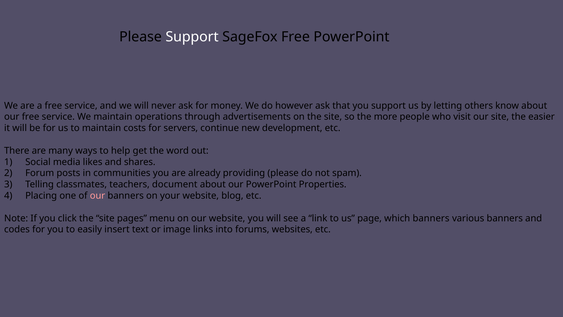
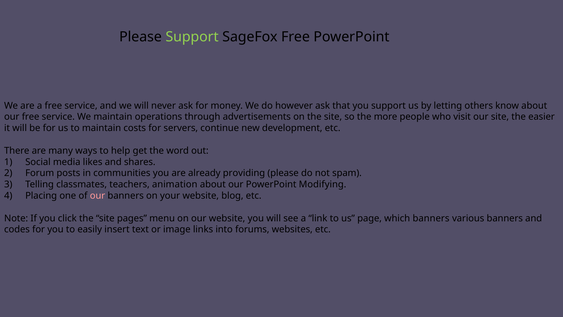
Support colour: white -> light green (192, 37)
document: document -> animation (175, 184)
Properties: Properties -> Modifying (323, 184)
